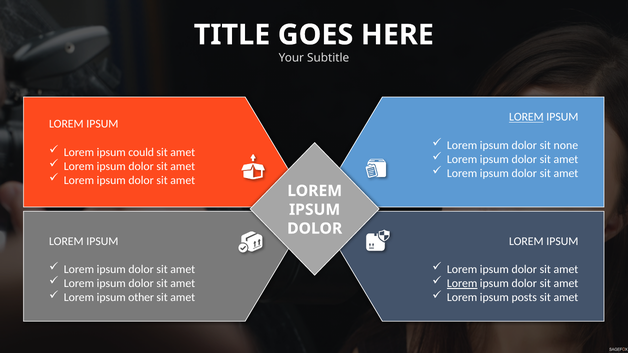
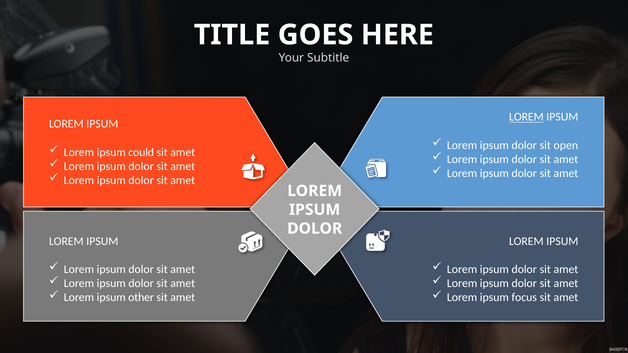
none: none -> open (566, 145)
Lorem underline: present -> none (462, 284)
posts: posts -> focus (524, 298)
